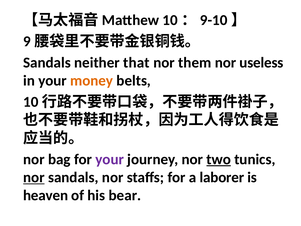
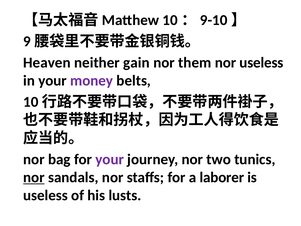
Sandals: Sandals -> Heaven (47, 63)
that: that -> gain (136, 63)
money colour: orange -> purple (92, 81)
two underline: present -> none (219, 159)
heaven: heaven -> useless (45, 195)
bear: bear -> lusts (125, 195)
